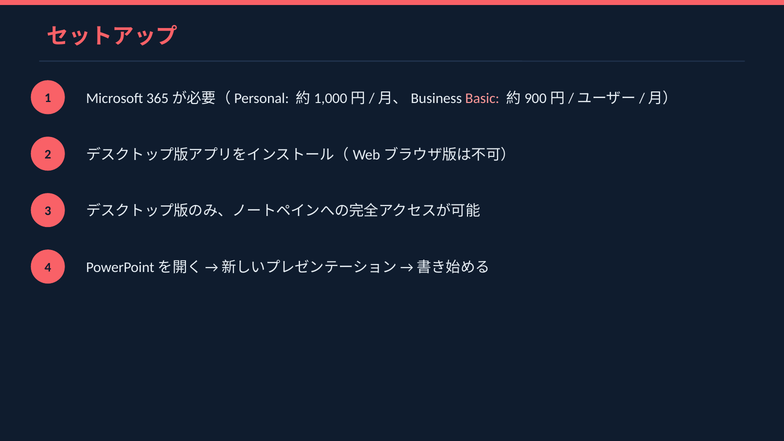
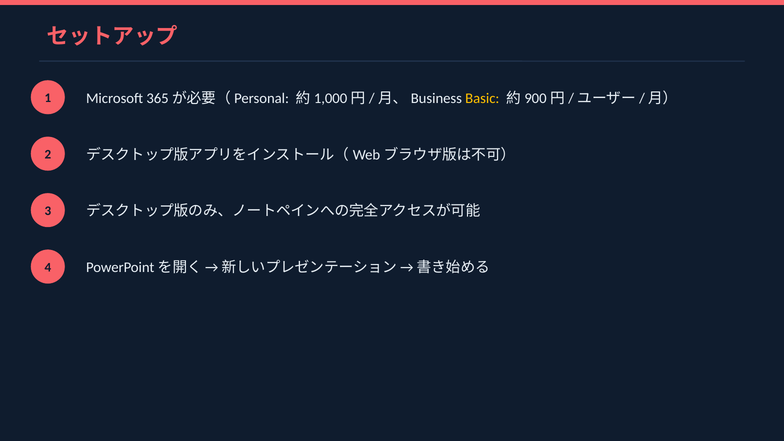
Basic colour: pink -> yellow (482, 98)
